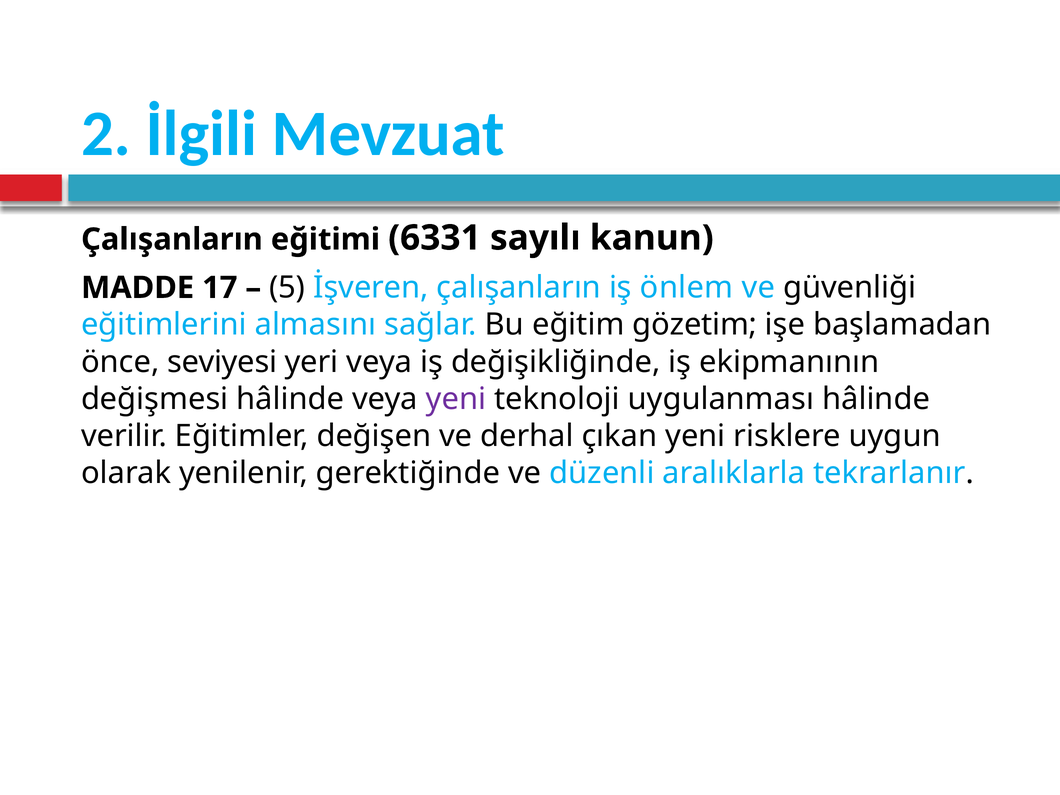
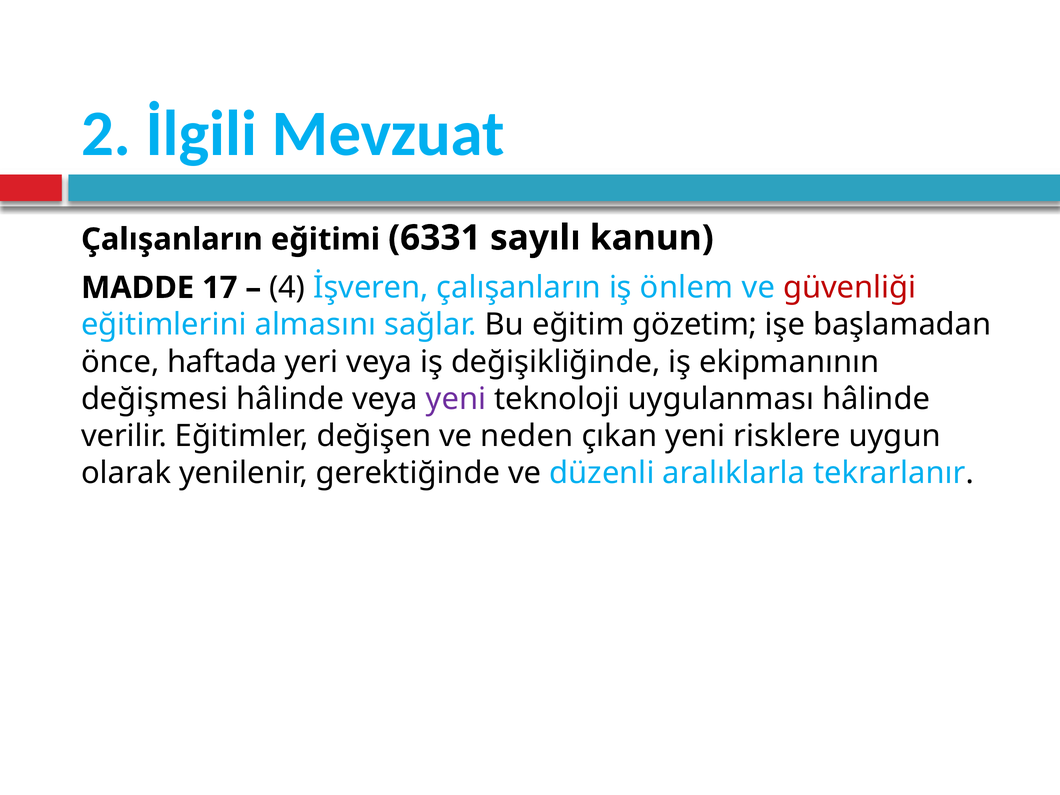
5: 5 -> 4 (287, 288)
güvenliği colour: black -> red (850, 288)
seviyesi: seviyesi -> haftada (222, 362)
derhal: derhal -> neden (527, 436)
